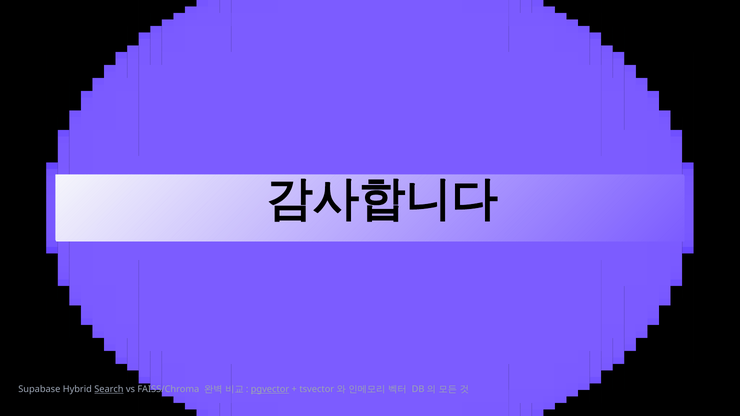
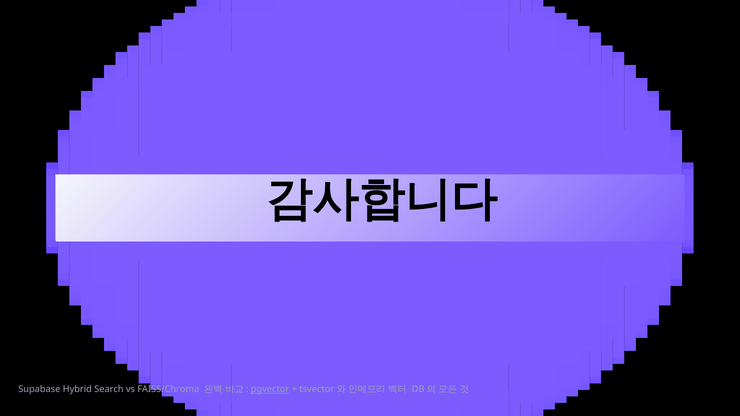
Search underline: present -> none (109, 389)
